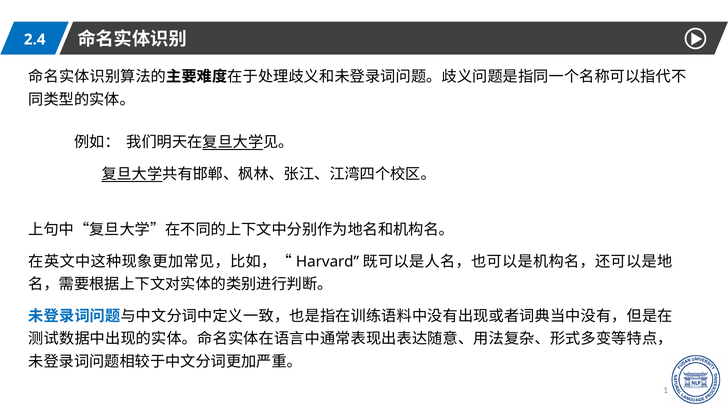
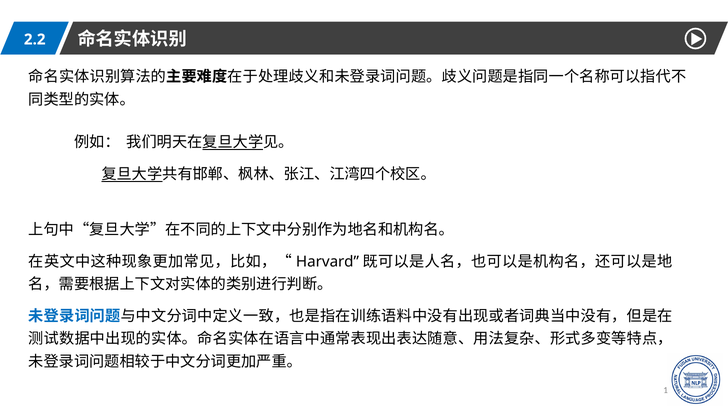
2.4: 2.4 -> 2.2 (35, 39)
